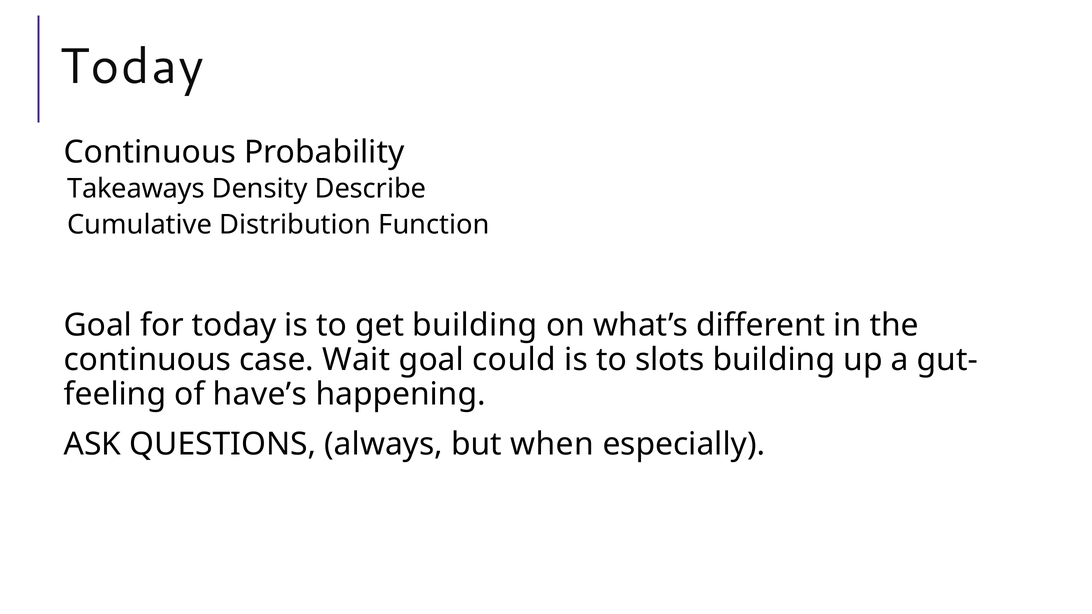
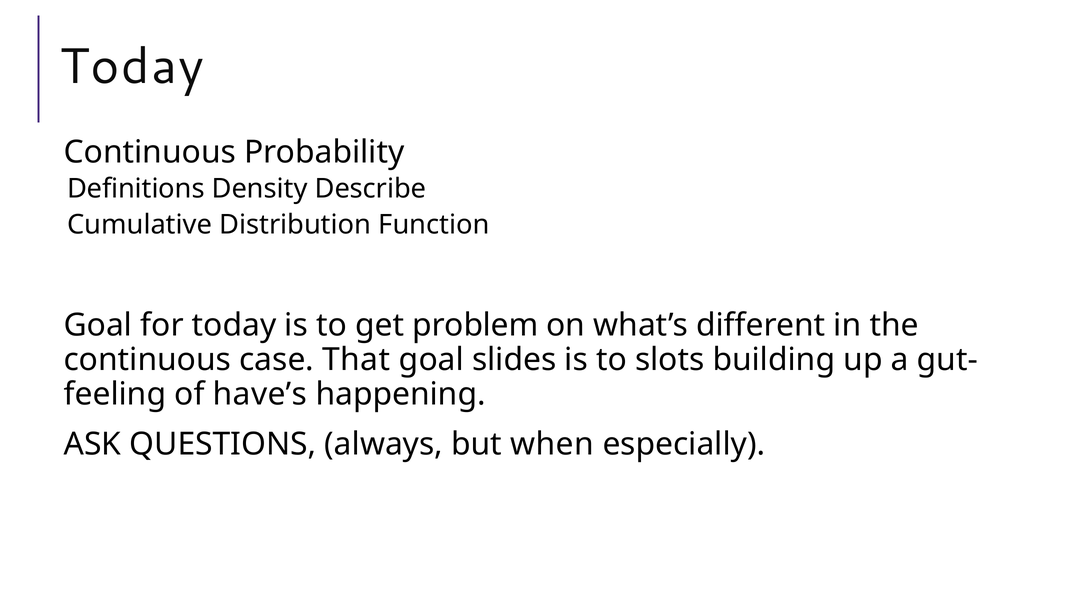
Takeaways: Takeaways -> Definitions (136, 189)
get building: building -> problem (475, 325)
Wait: Wait -> That (356, 360)
could: could -> slides (514, 360)
